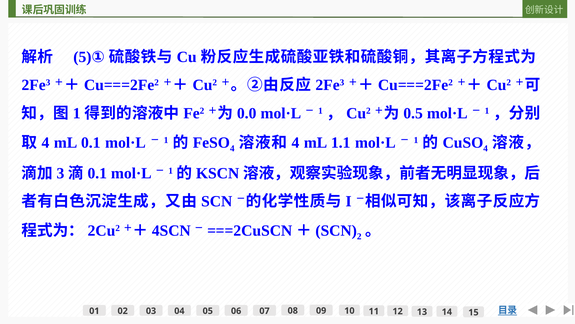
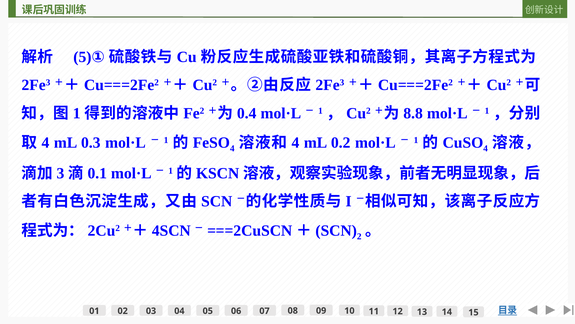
0.0: 0.0 -> 0.4 (247, 113)
0.5: 0.5 -> 8.8 (413, 113)
0.1: 0.1 -> 0.3 (91, 142)
1.1: 1.1 -> 0.2 (341, 142)
